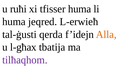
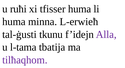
jeqred: jeqred -> minna (43, 21)
qerda: qerda -> tkunu (51, 34)
Alla colour: orange -> purple (106, 34)
l-għax: l-għax -> l-tama (23, 47)
